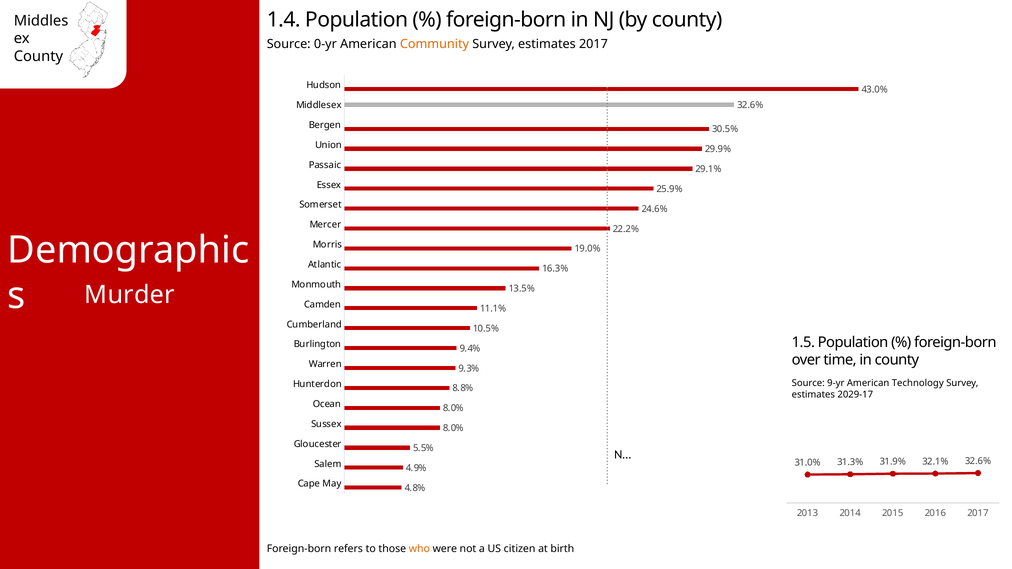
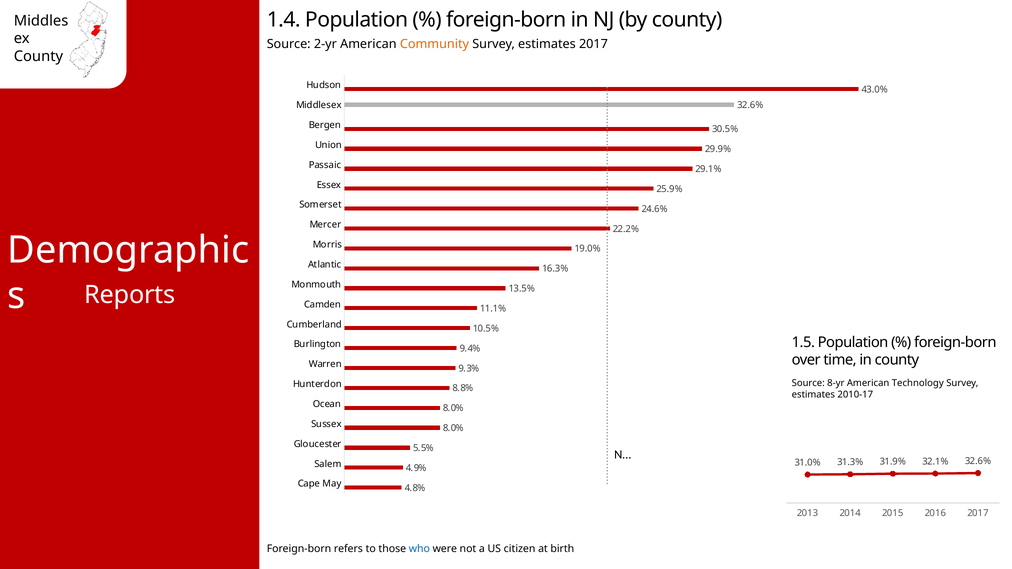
0-yr: 0-yr -> 2-yr (325, 44)
Murder: Murder -> Reports (130, 295)
9-yr: 9-yr -> 8-yr (836, 383)
2029-17: 2029-17 -> 2010-17 (855, 395)
who colour: orange -> blue (419, 549)
